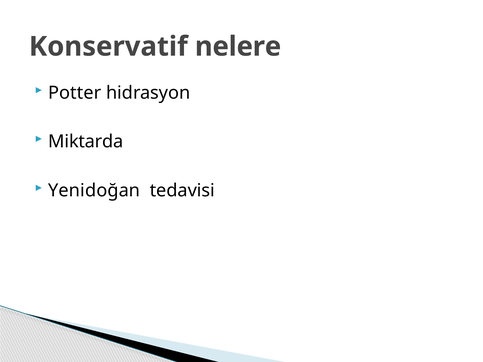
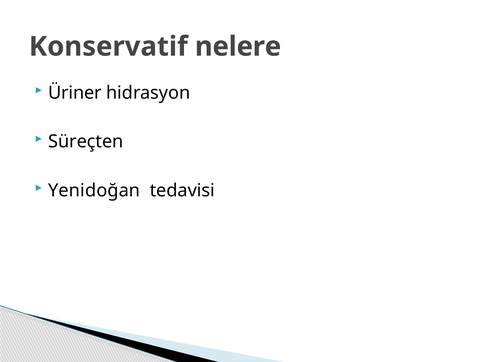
Potter: Potter -> Üriner (75, 93)
Miktarda: Miktarda -> Süreçten (86, 142)
